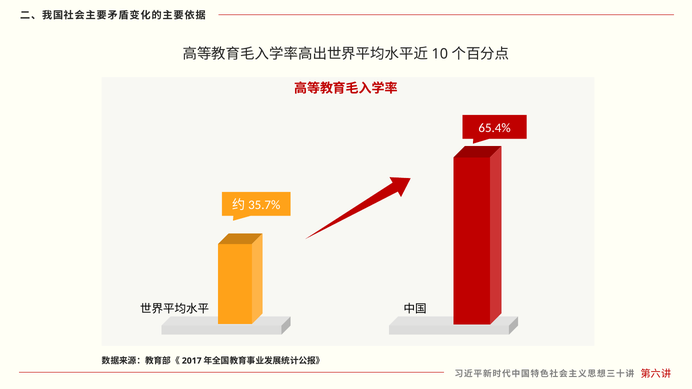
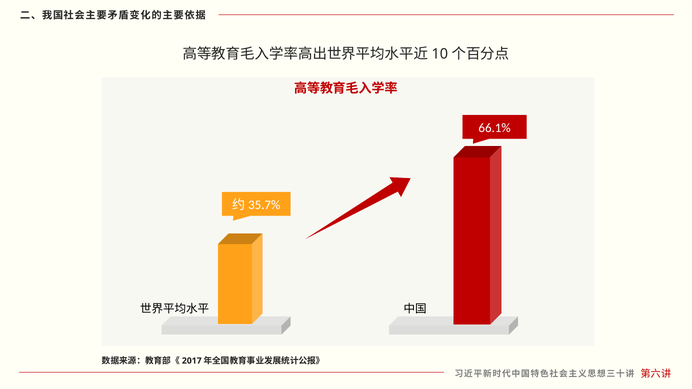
65.4%: 65.4% -> 66.1% (495, 128)
